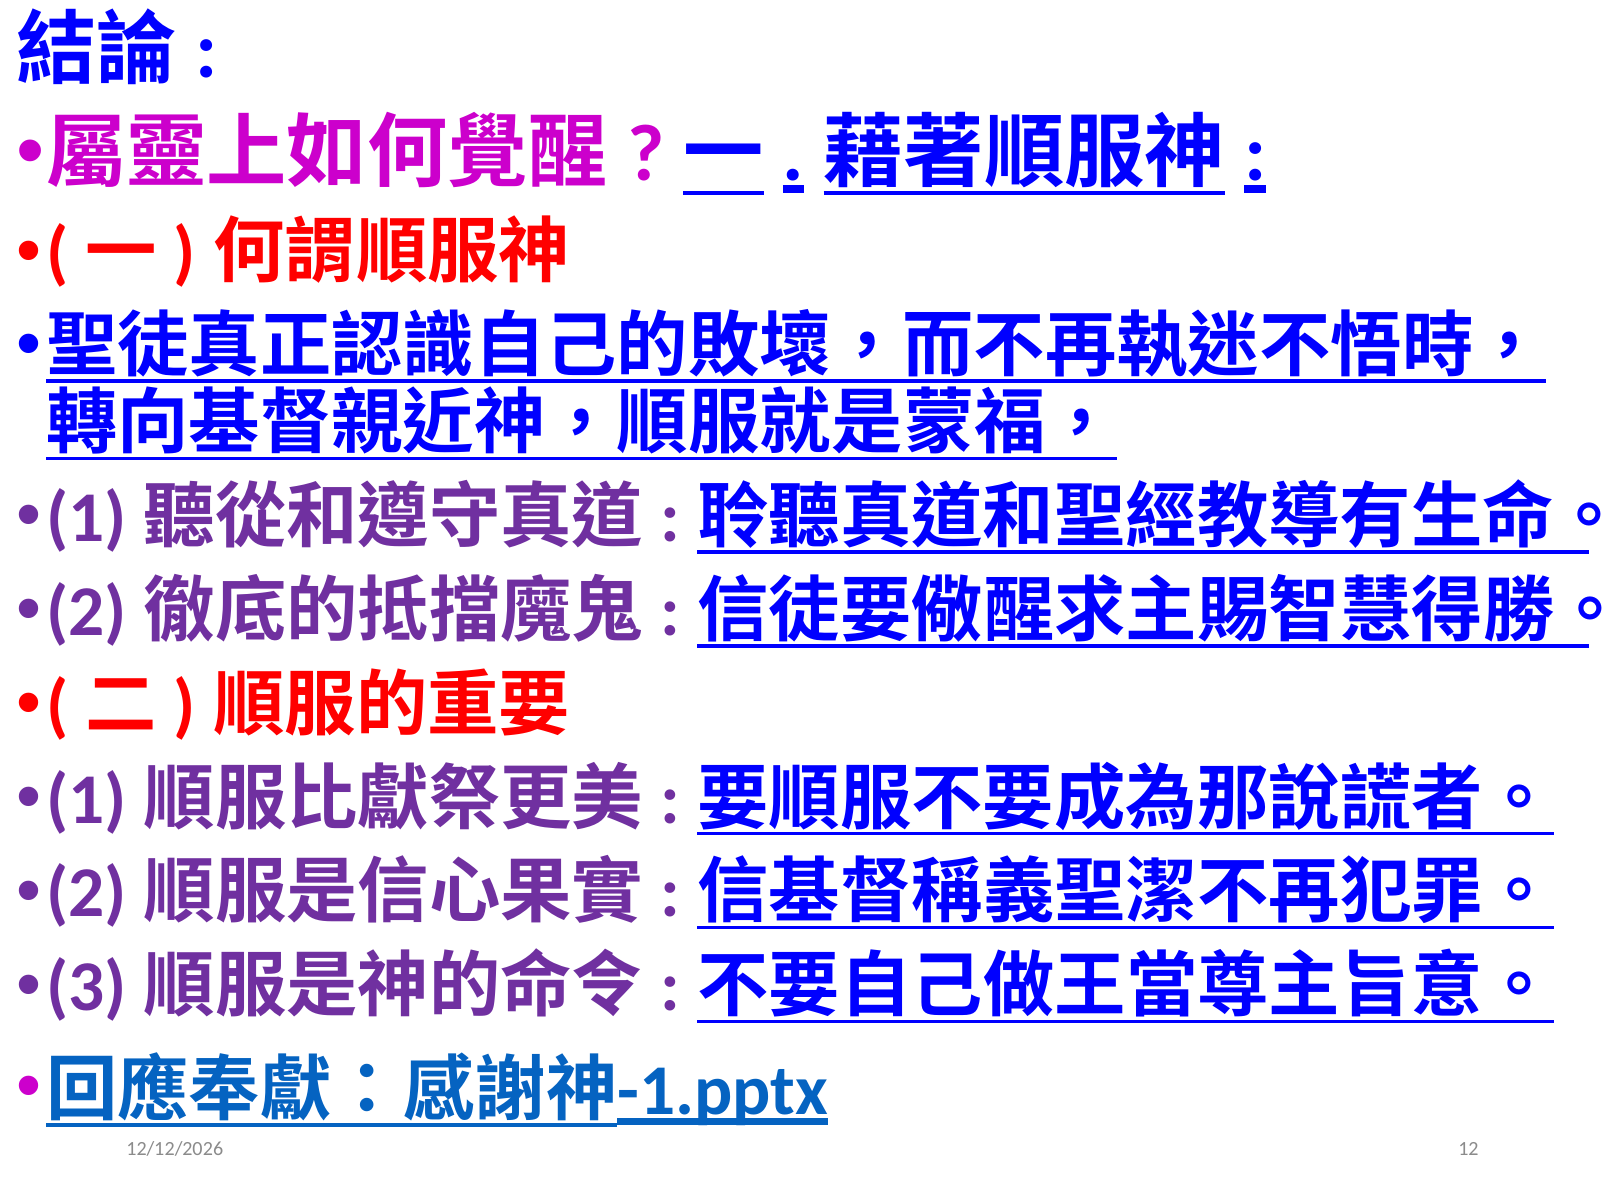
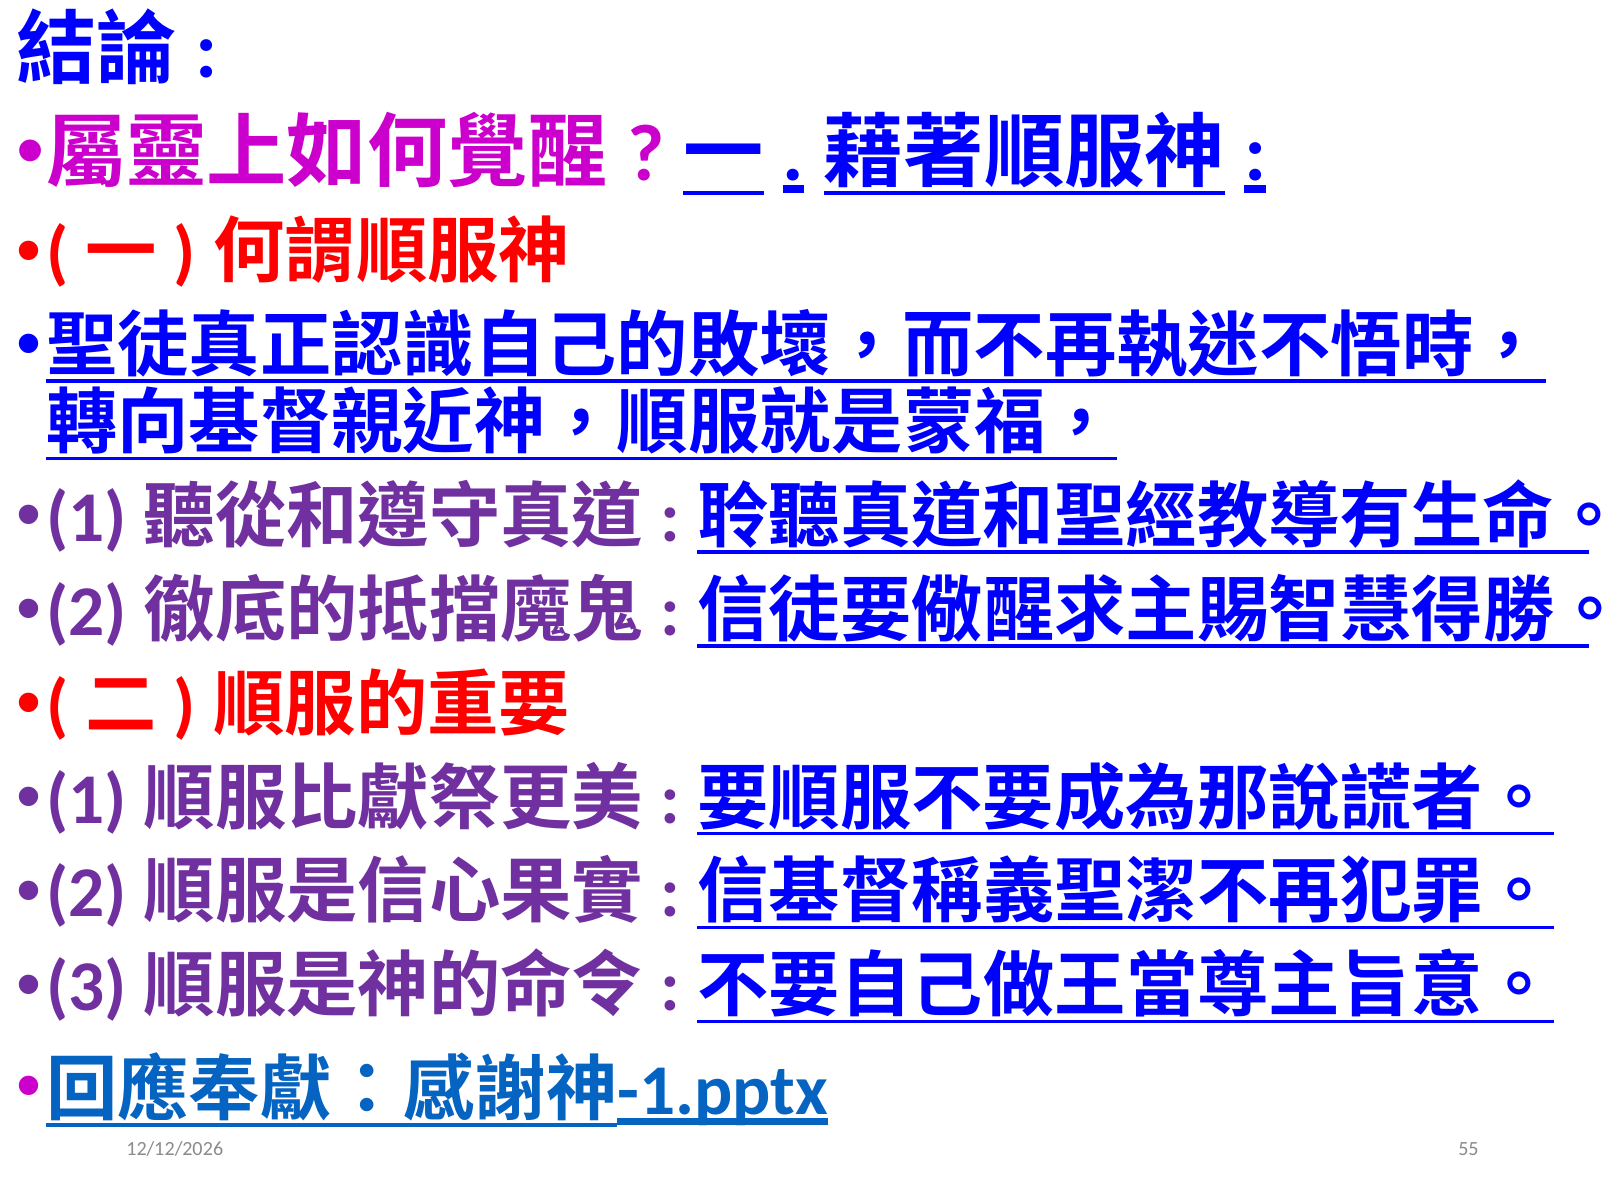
12: 12 -> 55 (1468, 1149)
